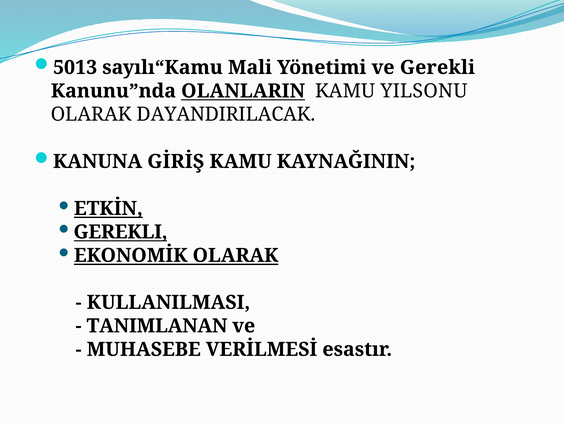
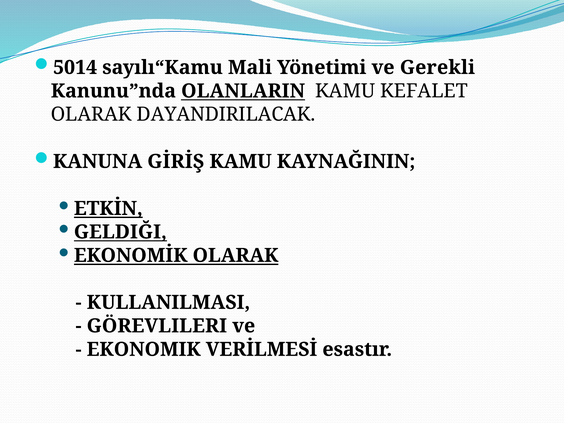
5013: 5013 -> 5014 (75, 68)
YILSONU: YILSONU -> KEFALET (424, 91)
GEREKLI: GEREKLI -> GELDIĞI (120, 232)
TANIMLANAN: TANIMLANAN -> GÖREVLILERI (157, 326)
MUHASEBE: MUHASEBE -> EKONOMIK (144, 349)
